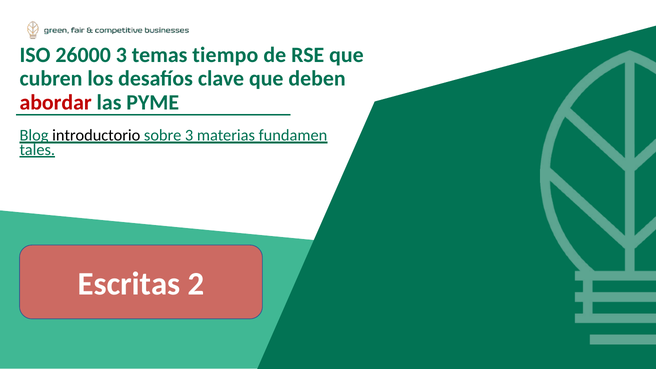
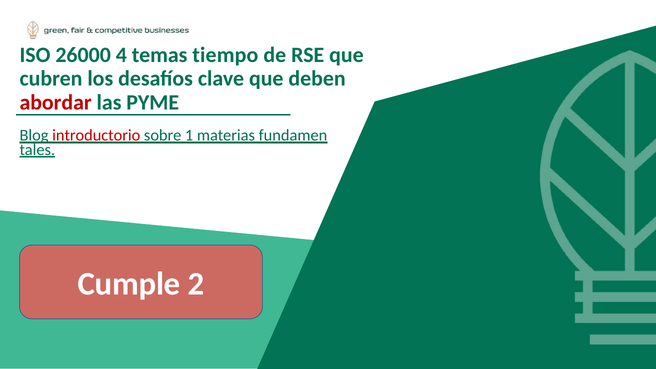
26000 3: 3 -> 4 (121, 55)
introductorio colour: black -> red (96, 135)
sobre 3: 3 -> 1 (189, 135)
Escritas: Escritas -> Cumple (129, 284)
